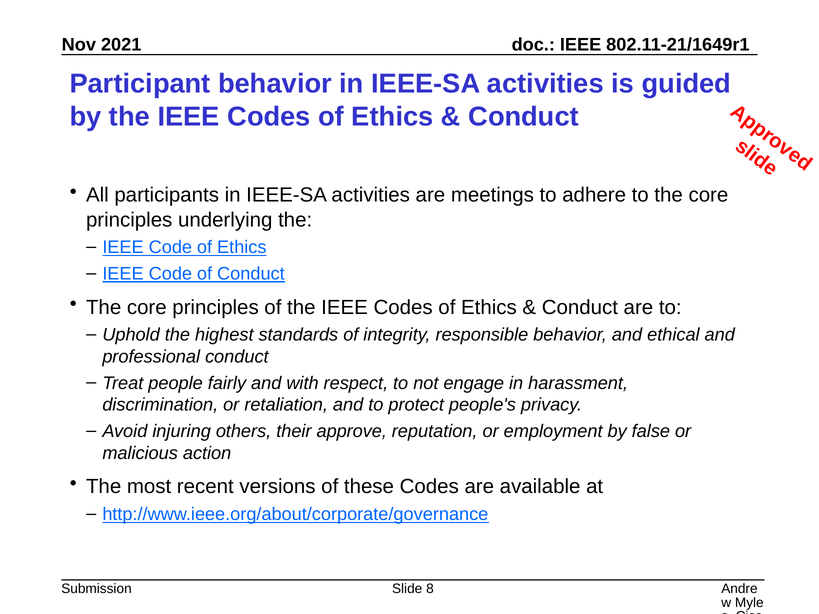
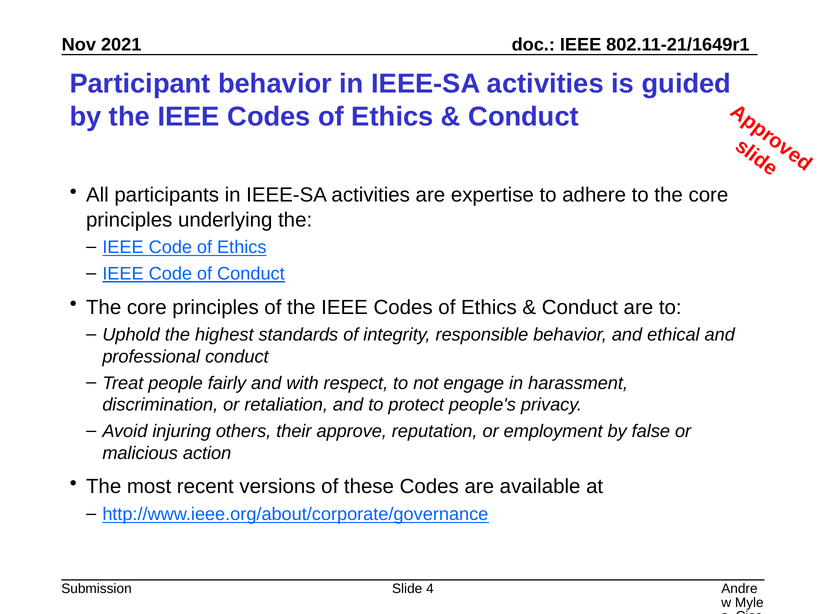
meetings: meetings -> expertise (492, 195)
8: 8 -> 4 (430, 589)
